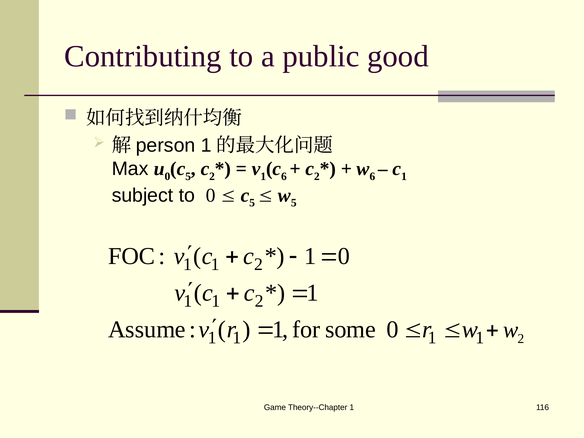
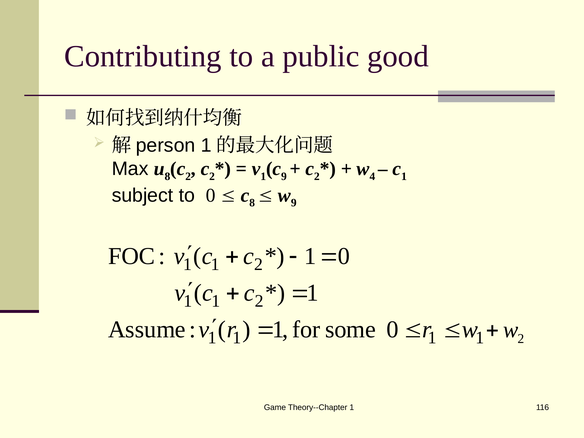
0: 0 -> 8 (167, 176)
5: 5 -> 2 (188, 176)
6: 6 -> 9 (284, 176)
6: 6 -> 4 (372, 176)
5: 5 -> 8 (252, 203)
5: 5 -> 9 (294, 203)
